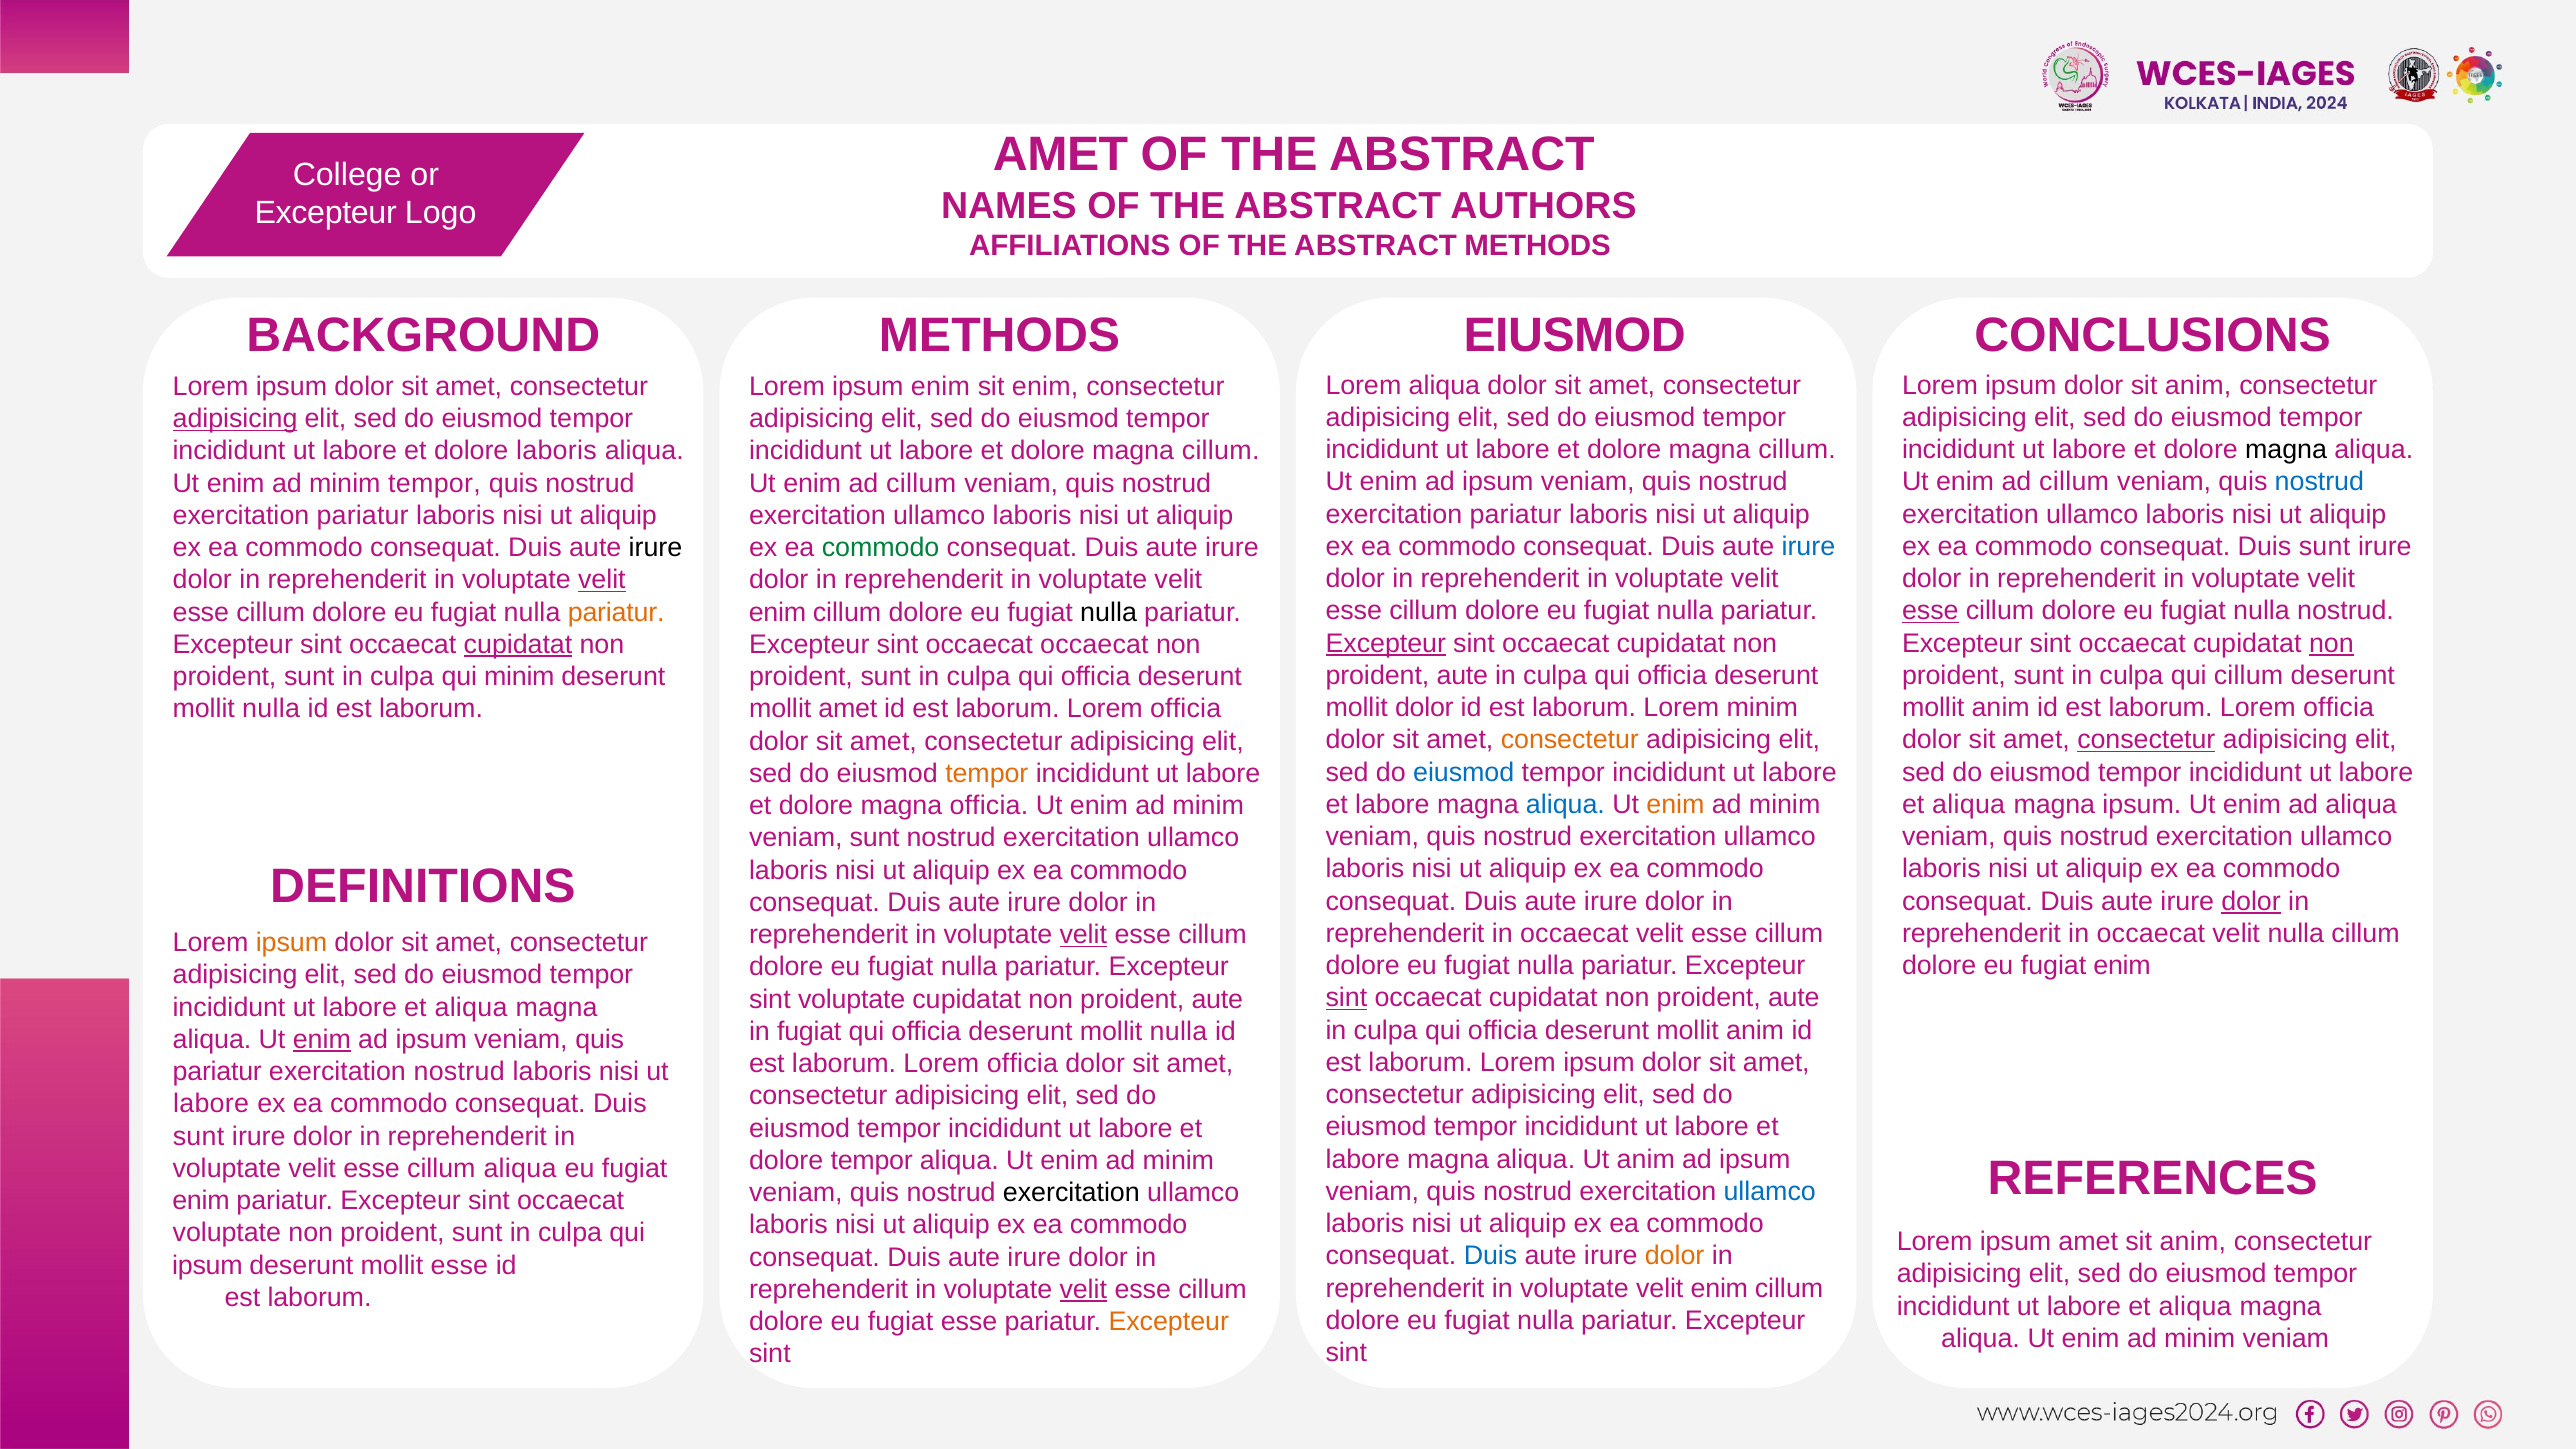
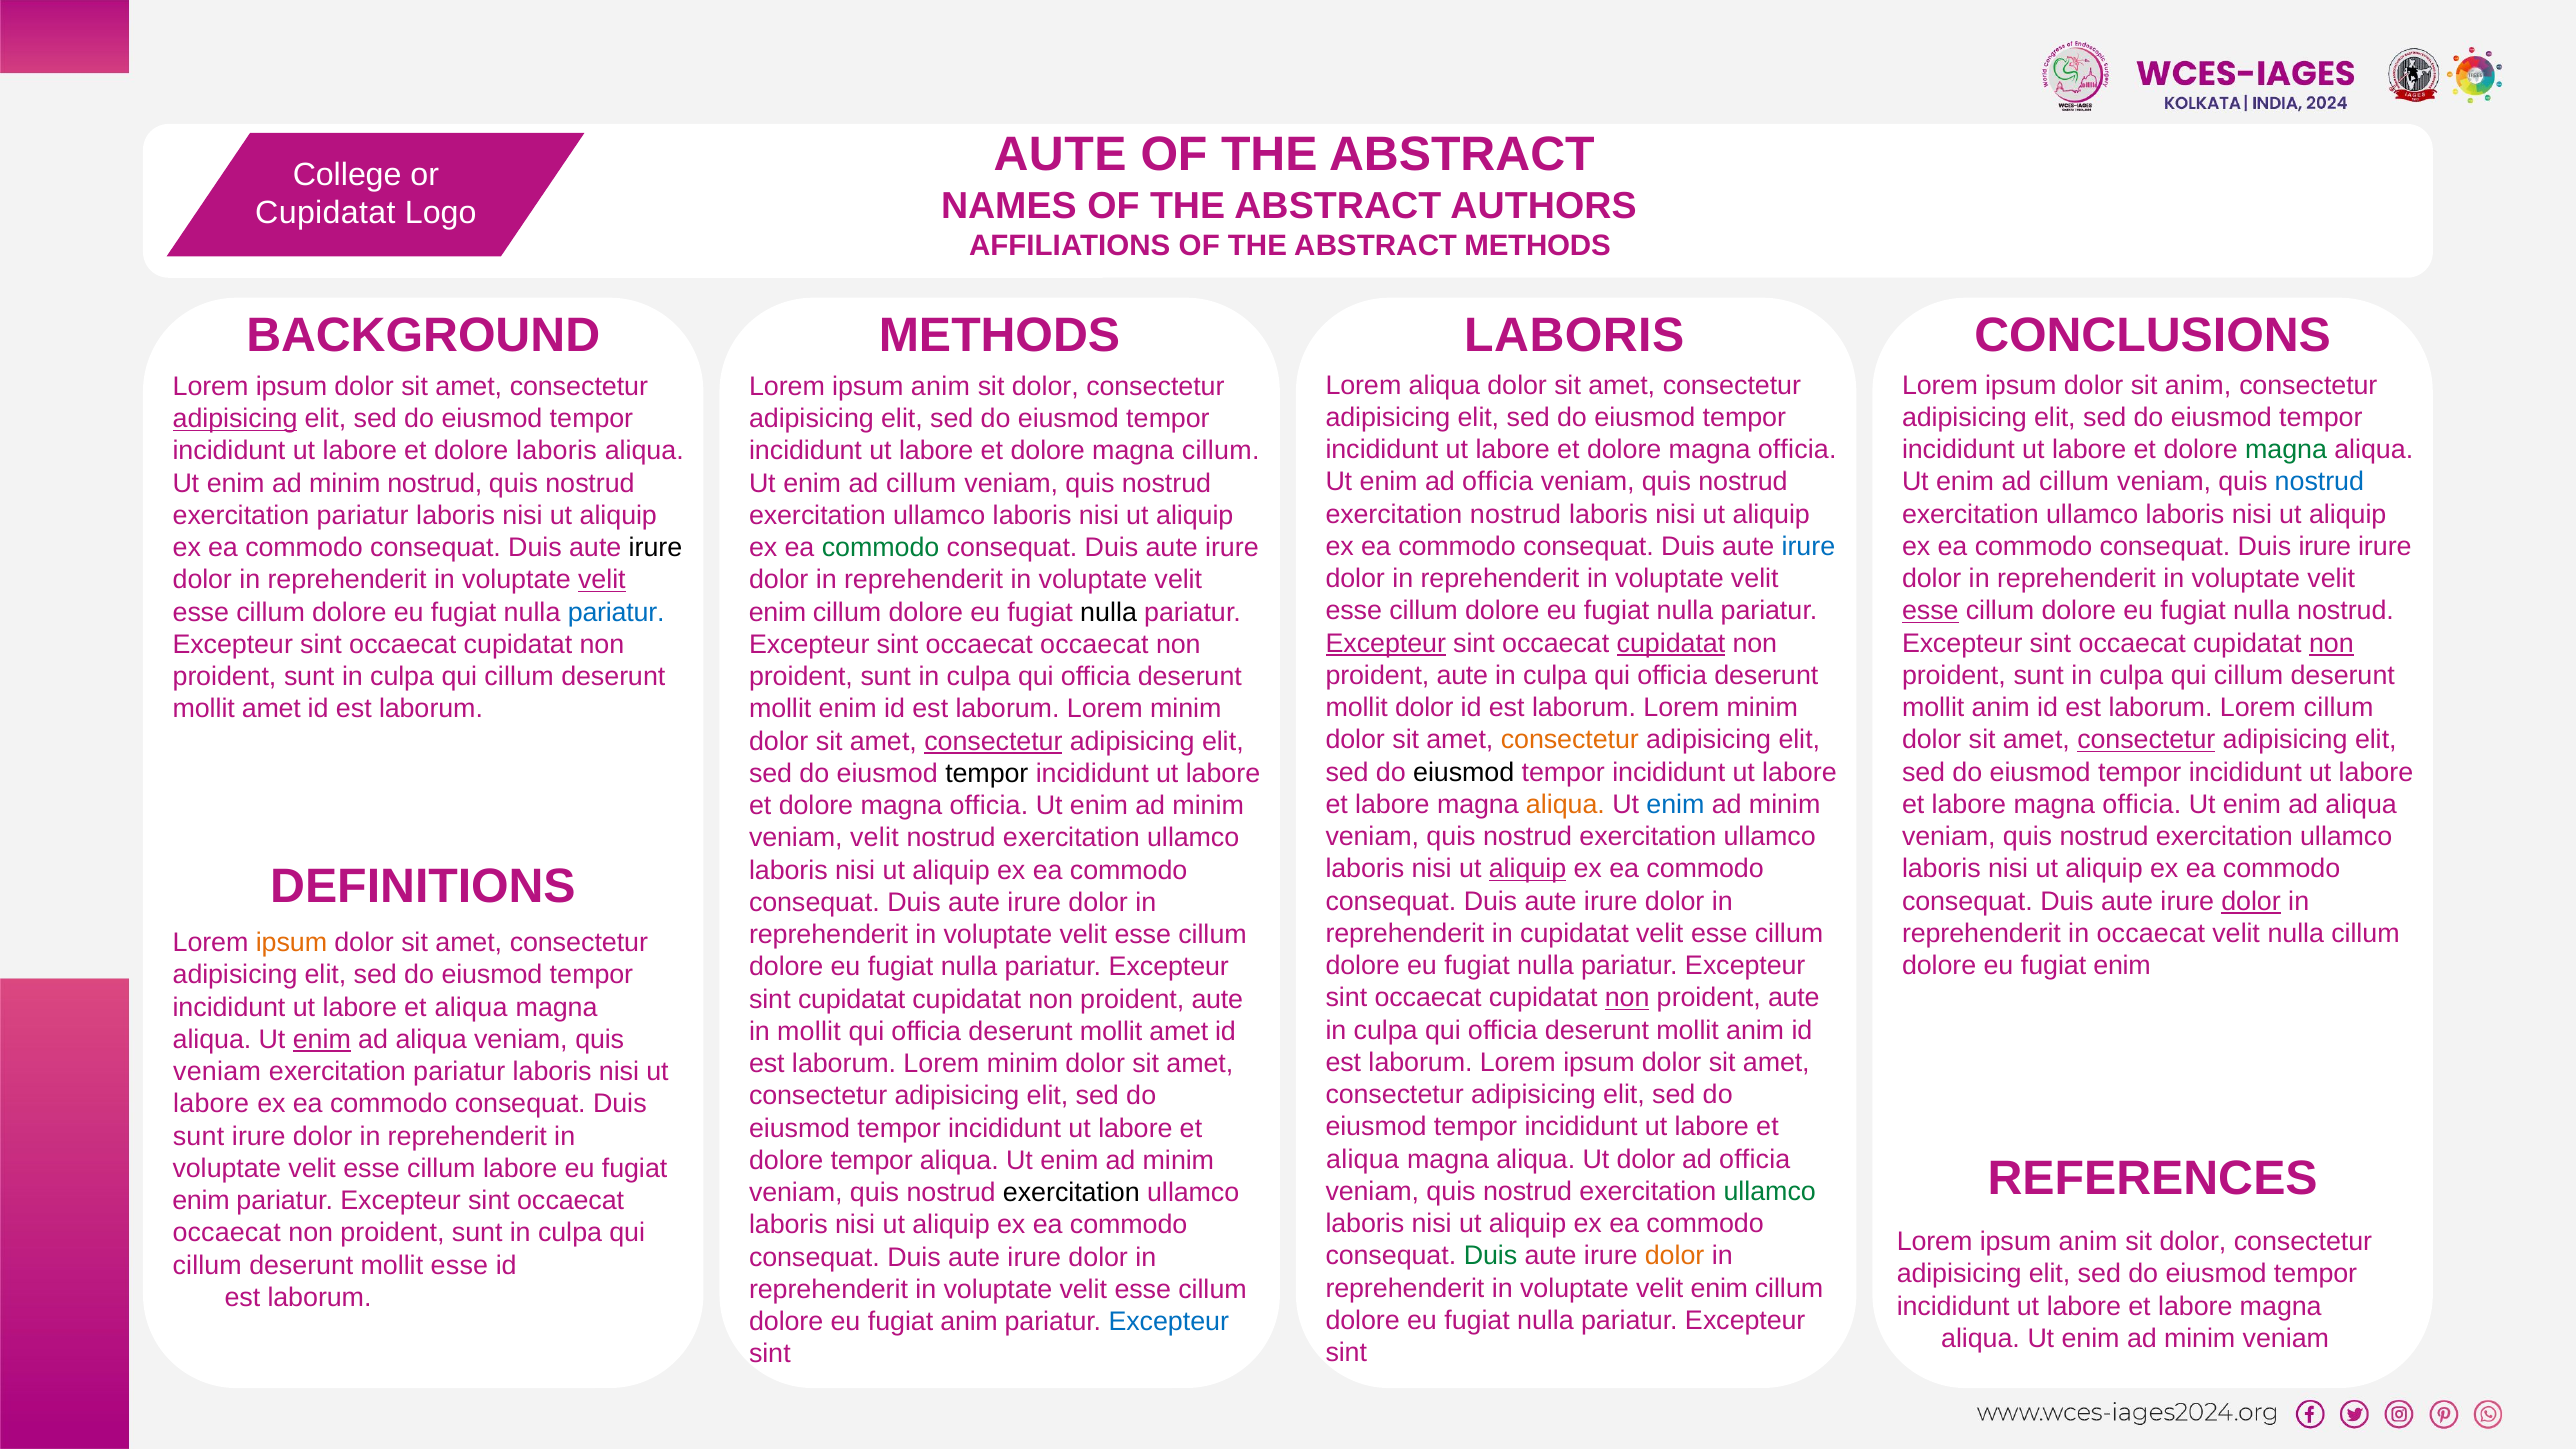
AMET: AMET -> AUTE (1060, 155)
Excepteur: Excepteur -> Cupidatat (325, 213)
METHODS EIUSMOD: EIUSMOD -> LABORIS (1574, 336)
enim: enim -> anim (940, 387)
enim: enim -> dolor (1045, 387)
cillum: cillum -> officia (1797, 450)
magna colour: black -> green (2286, 450)
ipsum: ipsum -> officia (1498, 482)
minim tempor: tempor -> nostrud (435, 483)
pariatur: pariatur -> nostrud (1516, 514)
sunt: sunt -> irure (2325, 547)
pariatur colour: orange -> blue (616, 612)
cupidatat underline: none -> present (1671, 643)
cupidatat underline: present -> none (518, 645)
minim: minim -> cillum (519, 677)
officia: officia -> cillum (2339, 708)
nulla: nulla -> amet (271, 709)
mollit amet: amet -> enim (848, 709)
officia: officia -> minim (1186, 709)
consectetur underline: none -> present (993, 741)
eiusmod colour: blue -> black (1464, 772)
tempor colour: orange -> black (987, 774)
aliqua colour: blue -> orange (1565, 805)
enim colour: orange -> blue (1675, 805)
aliqua: aliqua -> labore (1969, 805)
ipsum: ipsum -> officia (2142, 805)
veniam sunt: sunt -> velit (874, 838)
aliquip underline: none -> present (1528, 869)
occaecat: occaecat -> cupidatat (1574, 934)
velit underline: present -> none (1083, 935)
sint underline: present -> none (1346, 998)
non underline: none -> present (1627, 998)
sint voluptate: voluptate -> cupidatat (852, 999)
in fugiat: fugiat -> mollit (809, 1032)
officia deserunt mollit nulla: nulla -> amet (1179, 1032)
ipsum: ipsum -> aliqua (431, 1040)
officia: officia -> minim (1022, 1064)
pariatur: pariatur -> veniam (217, 1072)
nostrud: nostrud -> pariatur (459, 1072)
labore: labore -> aliqua (1363, 1159)
Ut anim: anim -> dolor (1646, 1159)
ipsum: ipsum -> officia (1755, 1159)
cillum aliqua: aliqua -> labore (520, 1169)
ullamco colour: blue -> green (1770, 1192)
voluptate: voluptate -> occaecat (227, 1233)
amet: amet -> anim (2088, 1242)
anim: anim -> dolor (2193, 1242)
Duis colour: blue -> green (1491, 1256)
ipsum: ipsum -> cillum (207, 1265)
velit underline: present -> none (1083, 1290)
aliqua: aliqua -> labore (2195, 1306)
fugiat esse: esse -> anim (969, 1322)
Excepteur colour: orange -> blue (1169, 1322)
